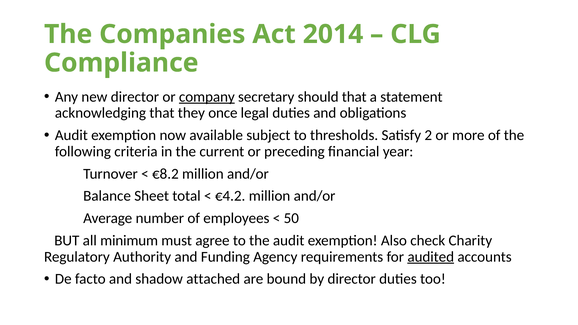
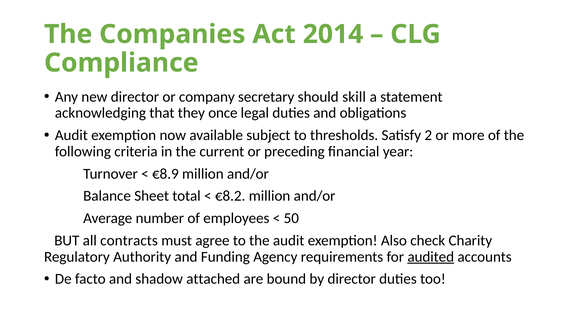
company underline: present -> none (207, 97)
should that: that -> skill (354, 97)
€8.2: €8.2 -> €8.9 (165, 174)
€4.2: €4.2 -> €8.2 (230, 196)
minimum: minimum -> contracts (129, 241)
